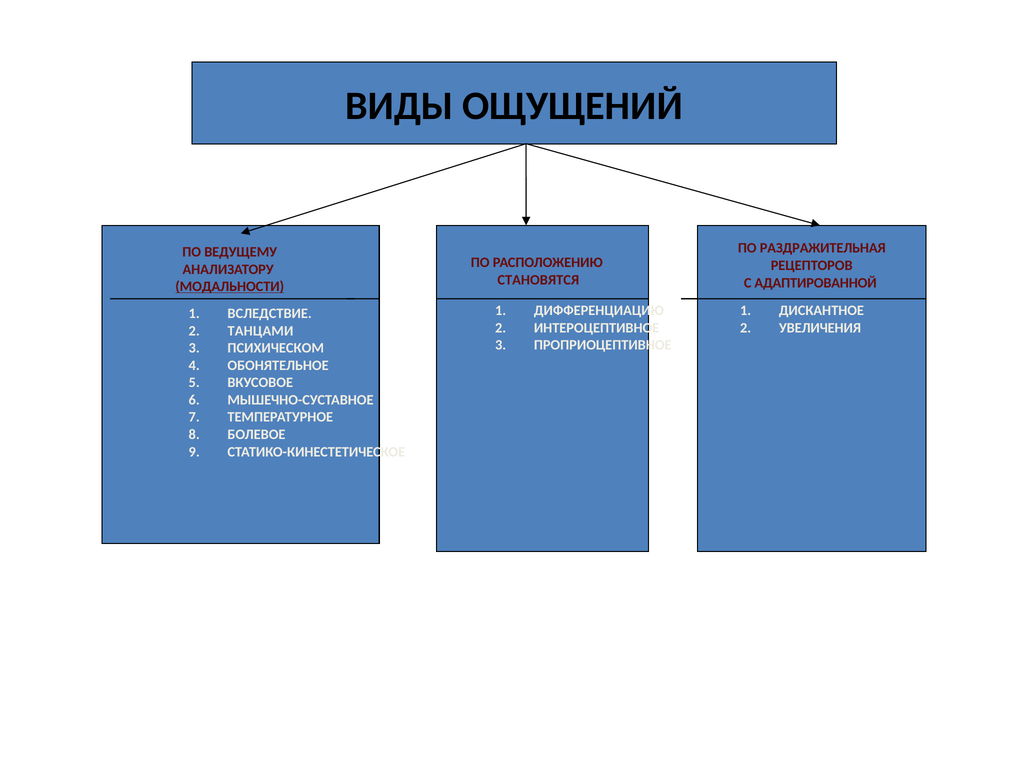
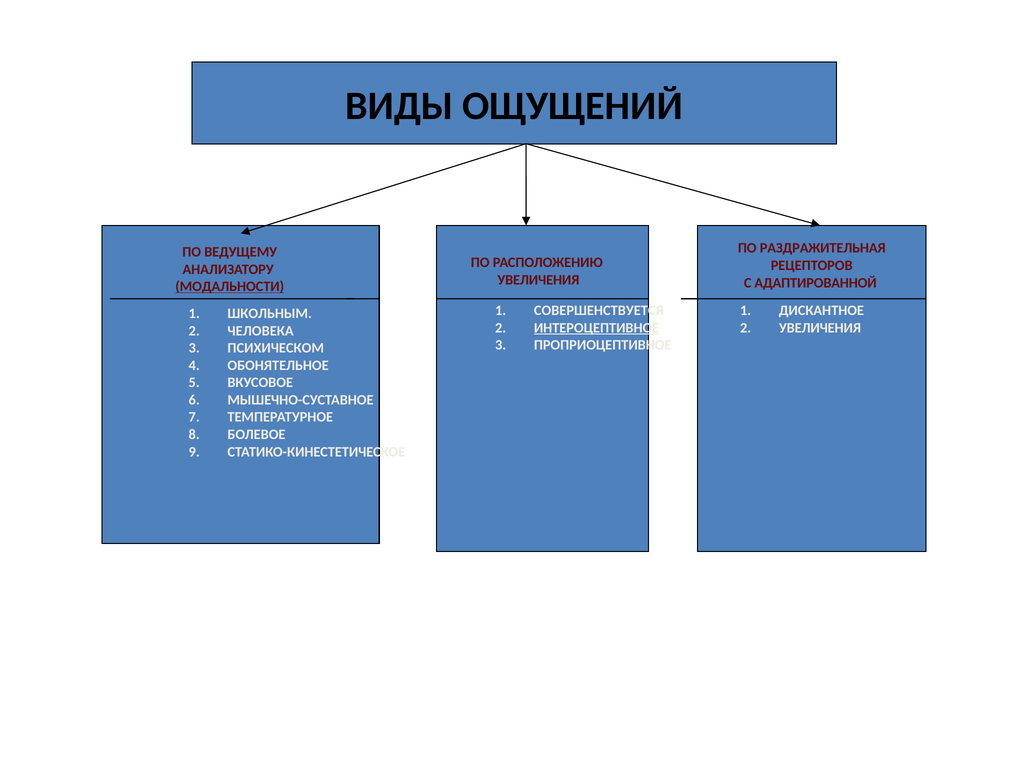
СТАНОВЯТСЯ: СТАНОВЯТСЯ -> УВЕЛИЧЕНИЯ (538, 280)
ДИФФЕРЕНЦИАЦИЮ: ДИФФЕРЕНЦИАЦИЮ -> СОВЕРШЕНСТВУЕТСЯ (599, 311)
ВСЛЕДСТВИЕ: ВСЛЕДСТВИЕ -> ШКОЛЬНЫМ (270, 313)
ИНТЕРОЦЕПТИВНОЕ underline: none -> present (597, 328)
ТАНЦАМИ: ТАНЦАМИ -> ЧЕЛОВЕКА (261, 331)
